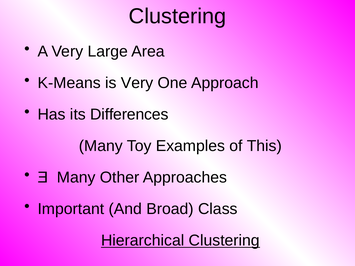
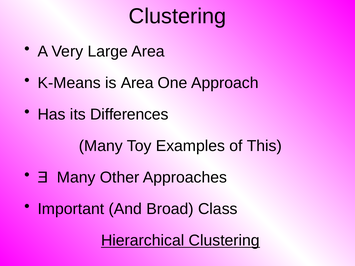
is Very: Very -> Area (137, 83)
